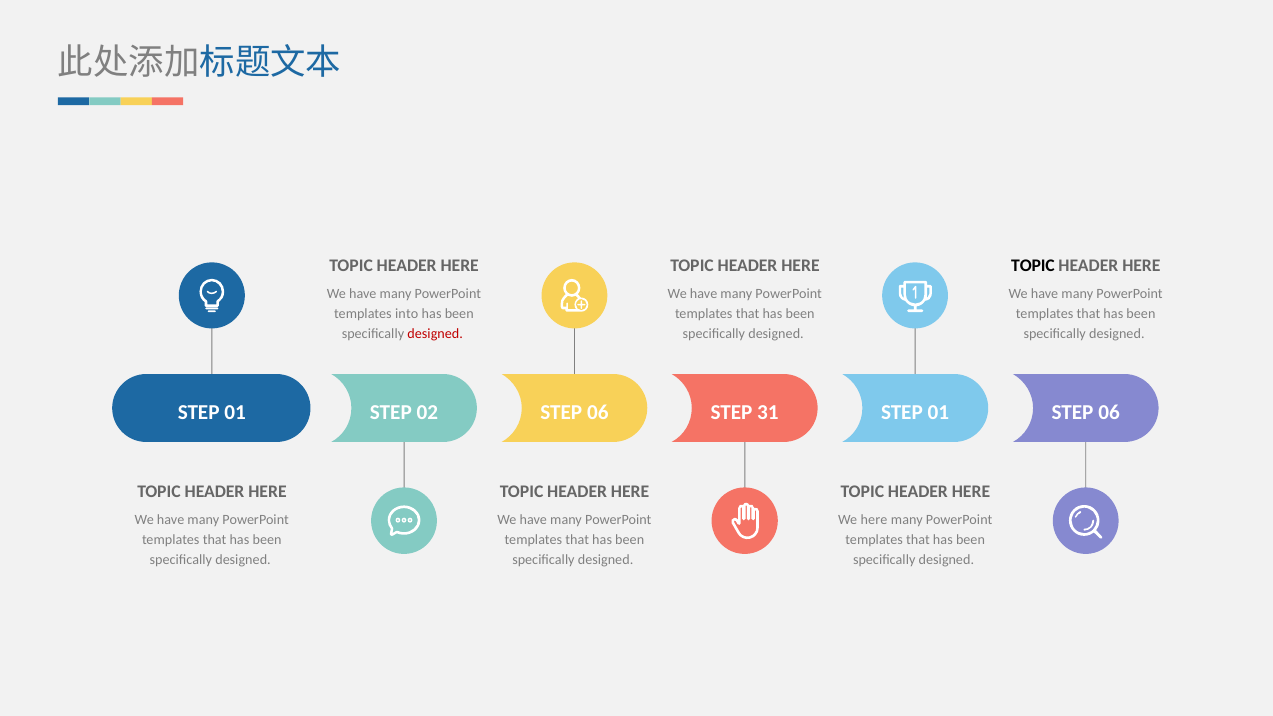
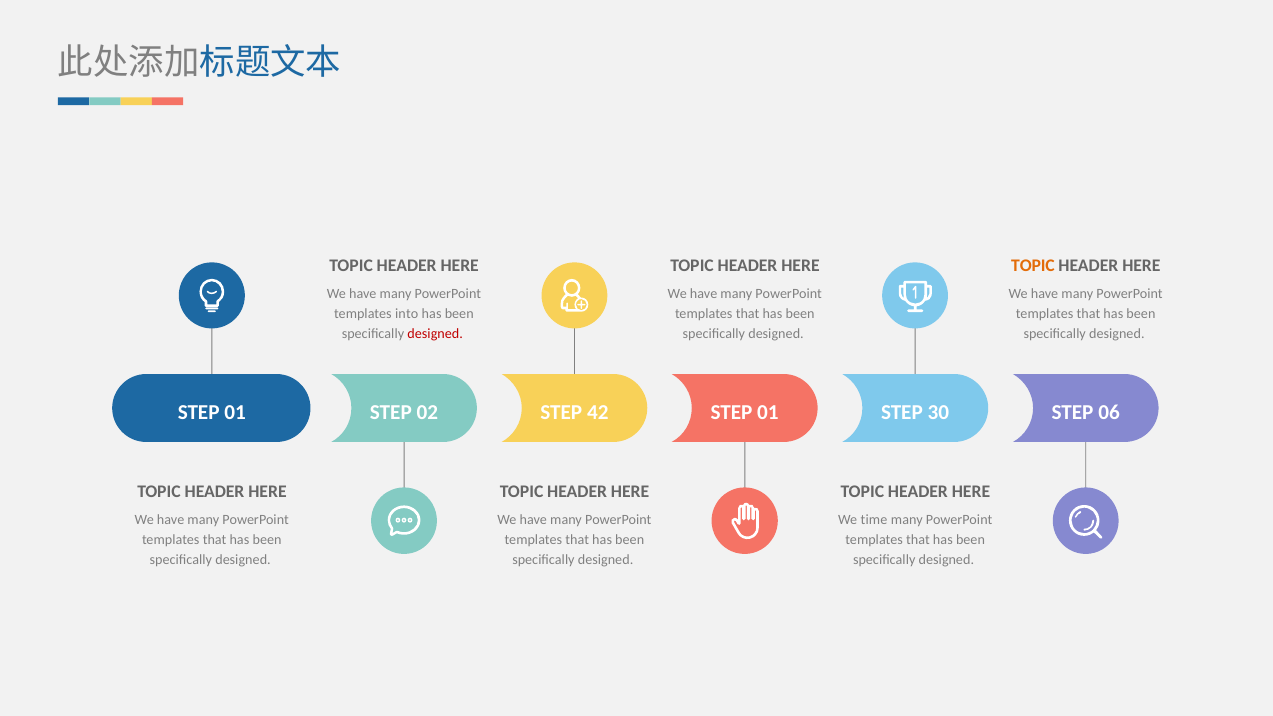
TOPIC colour: black -> orange (1033, 266)
02 STEP 06: 06 -> 42 (598, 413)
31: 31 -> 01 (768, 413)
01: 01 -> 30 (938, 413)
We here: here -> time (874, 519)
